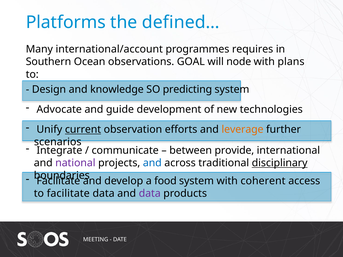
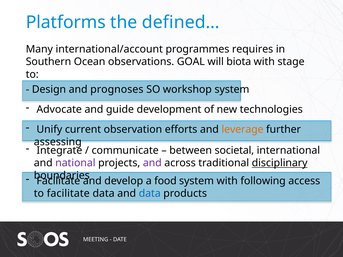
node: node -> biota (239, 62)
plans: plans -> stage (291, 62)
knowledge: knowledge -> prognoses (117, 90)
predicting: predicting -> workshop (187, 90)
current underline: present -> none (83, 130)
scenarios: scenarios -> assessing (58, 142)
provide: provide -> societal (234, 151)
and colour: blue -> purple (152, 163)
coherent: coherent -> following (263, 181)
data colour: purple -> blue (150, 194)
